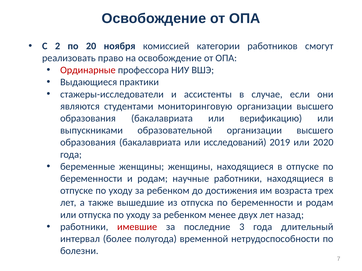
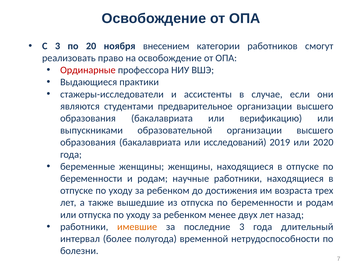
С 2: 2 -> 3 (58, 46)
комиссией: комиссией -> внесением (166, 46)
мониторинговую: мониторинговую -> предварительное (195, 106)
имевшие colour: red -> orange (137, 227)
